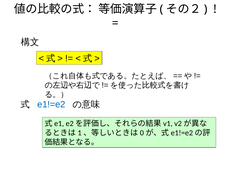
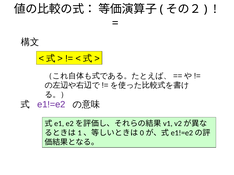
e1!=e2 colour: blue -> purple (51, 105)
